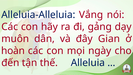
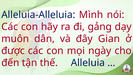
Vắng: Vắng -> Mình (91, 15)
hoàn: hoàn -> được (13, 51)
